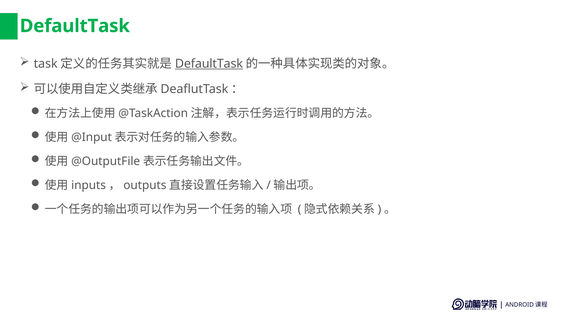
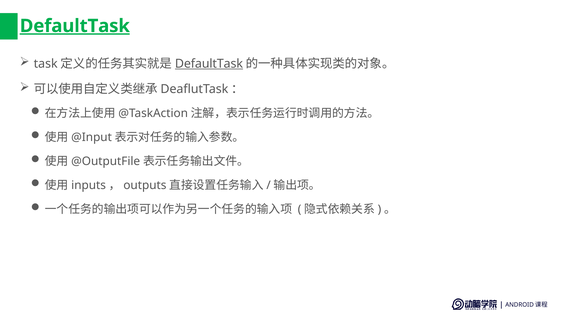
DefaultTask underline: none -> present (75, 26)
